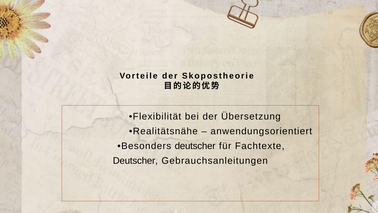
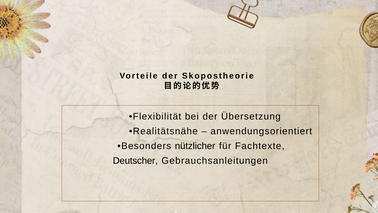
Besonders deutscher: deutscher -> nützlicher (195, 146)
